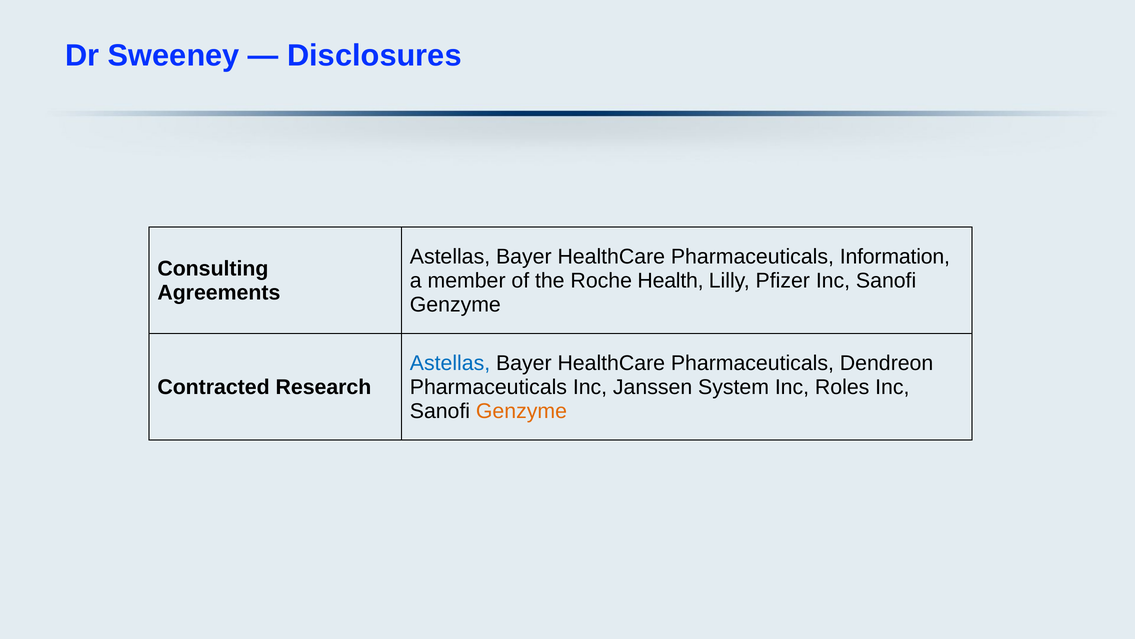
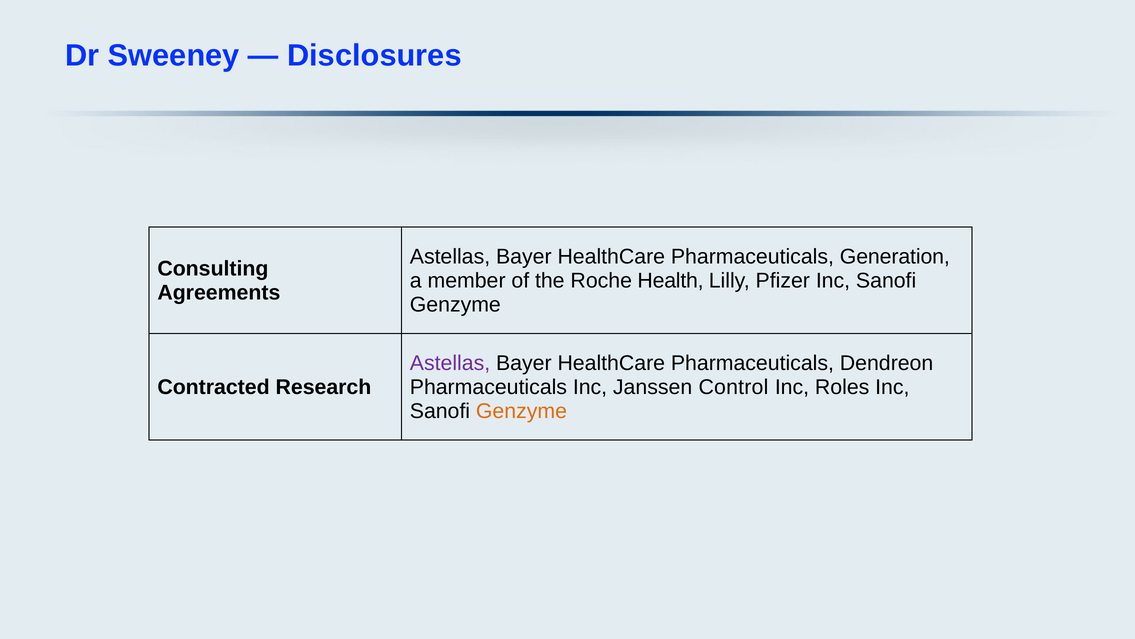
Information: Information -> Generation (895, 257)
Astellas colour: blue -> purple (450, 363)
System: System -> Control (733, 387)
